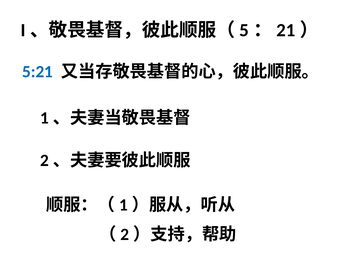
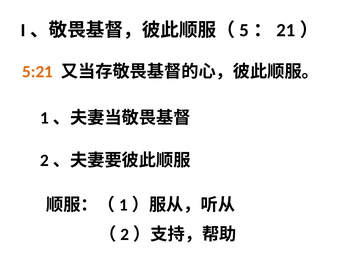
5:21 colour: blue -> orange (37, 72)
